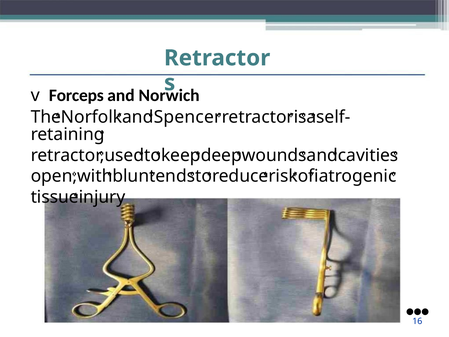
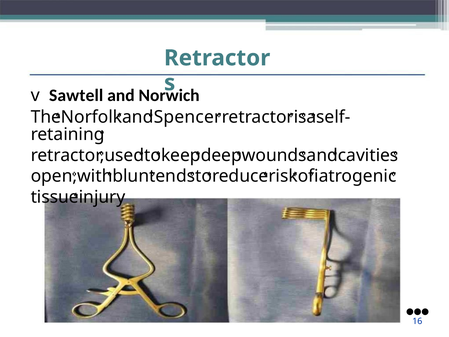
Forceps: Forceps -> Sawtell (76, 95)
